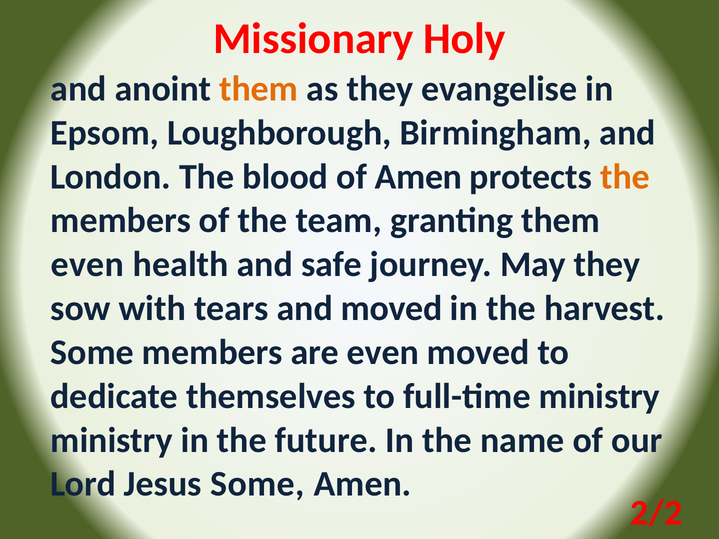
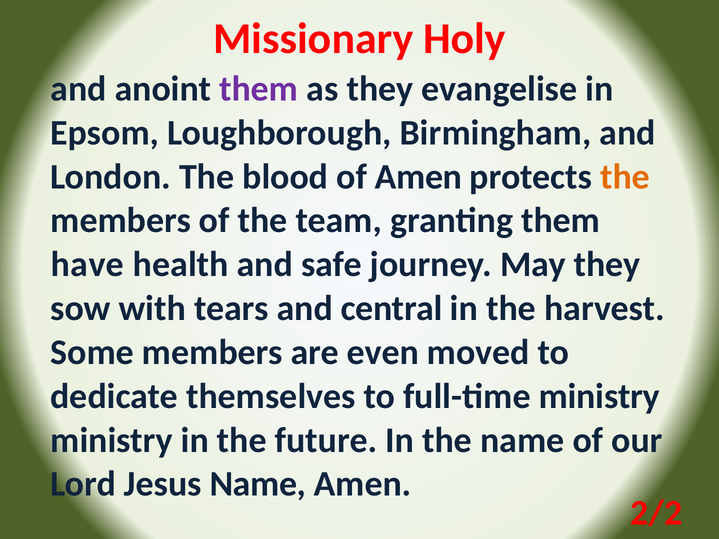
them colour: orange -> purple (259, 89)
even: even -> have (87, 265)
and moved: moved -> central (392, 309)
Jesus Some: Some -> Name (258, 484)
